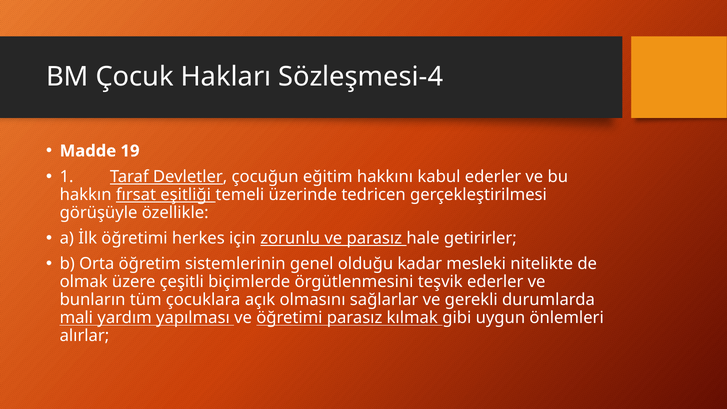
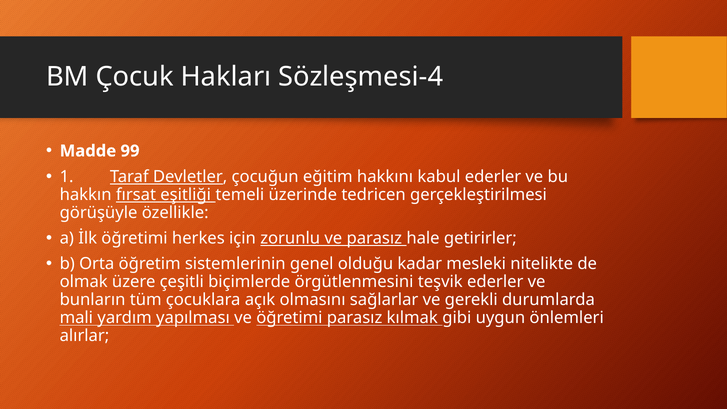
19: 19 -> 99 (130, 151)
